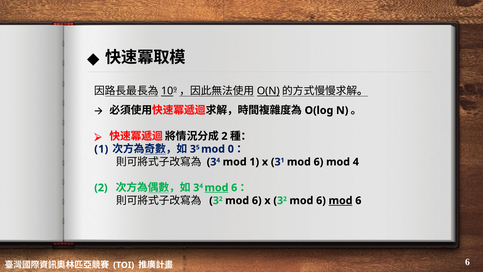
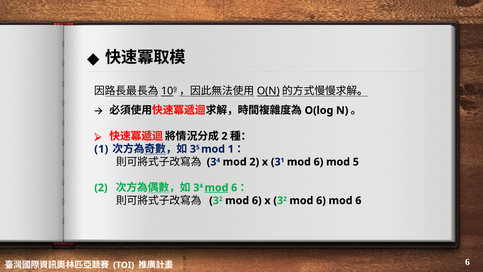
mod 0: 0 -> 1 (231, 149)
mod 1: 1 -> 2 (254, 162)
4: 4 -> 5 (356, 162)
mod underline: present -> none (341, 200)
